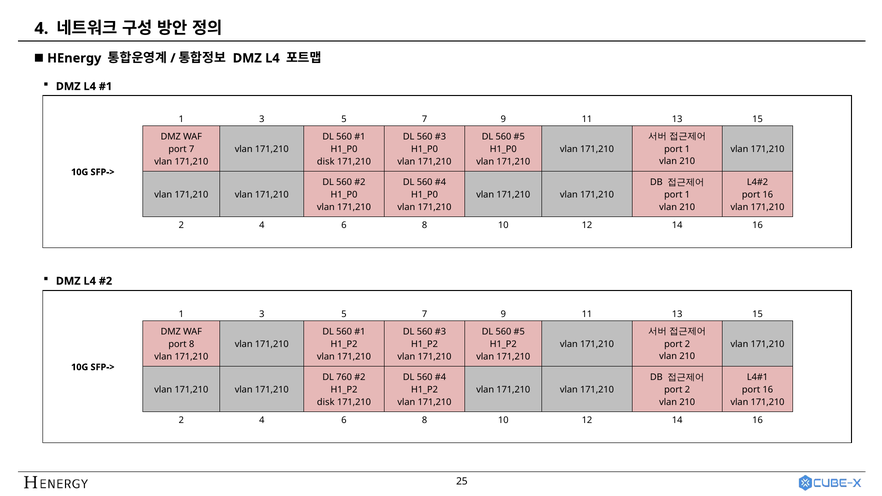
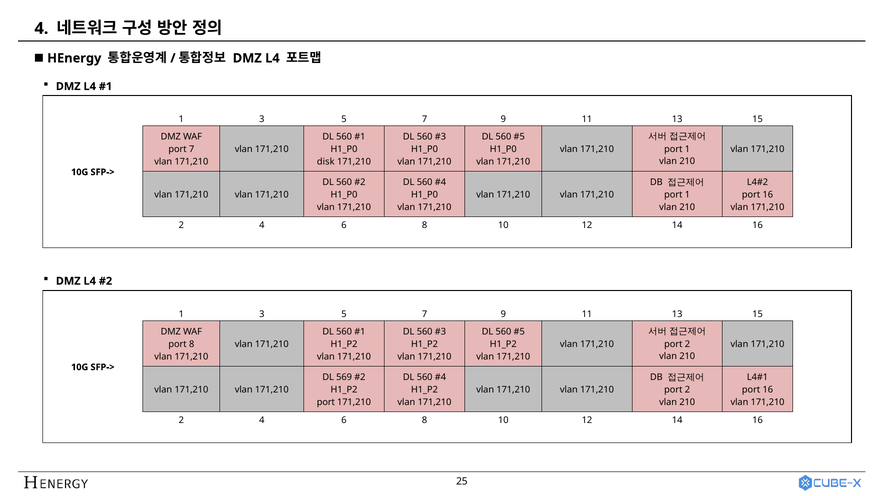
760: 760 -> 569 (344, 378)
disk: disk -> port (326, 402)
